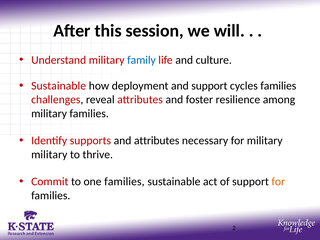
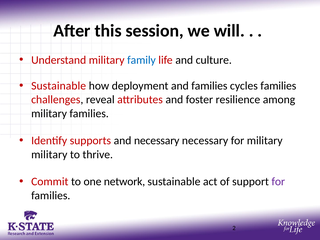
and support: support -> families (209, 86)
and attributes: attributes -> necessary (157, 141)
one families: families -> network (125, 182)
for colour: orange -> purple (278, 182)
